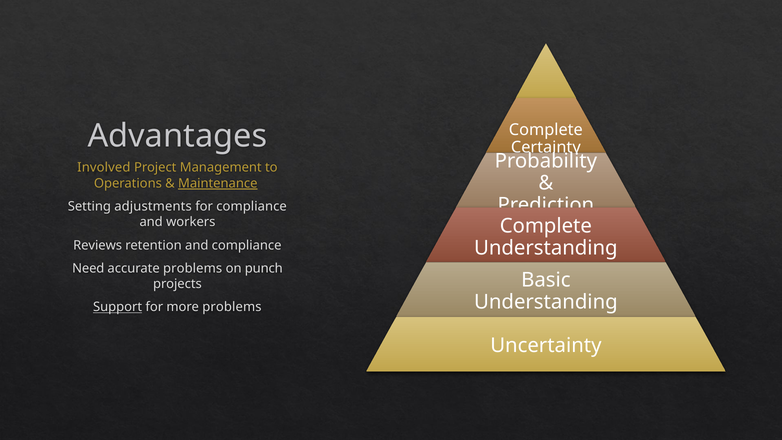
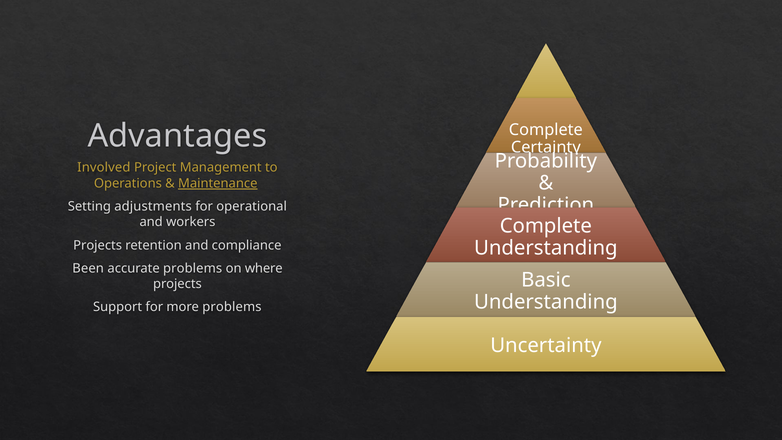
for compliance: compliance -> operational (252, 206)
Reviews: Reviews -> Projects (98, 245)
Need: Need -> Been (88, 268)
punch: punch -> where (264, 268)
Support underline: present -> none (118, 307)
